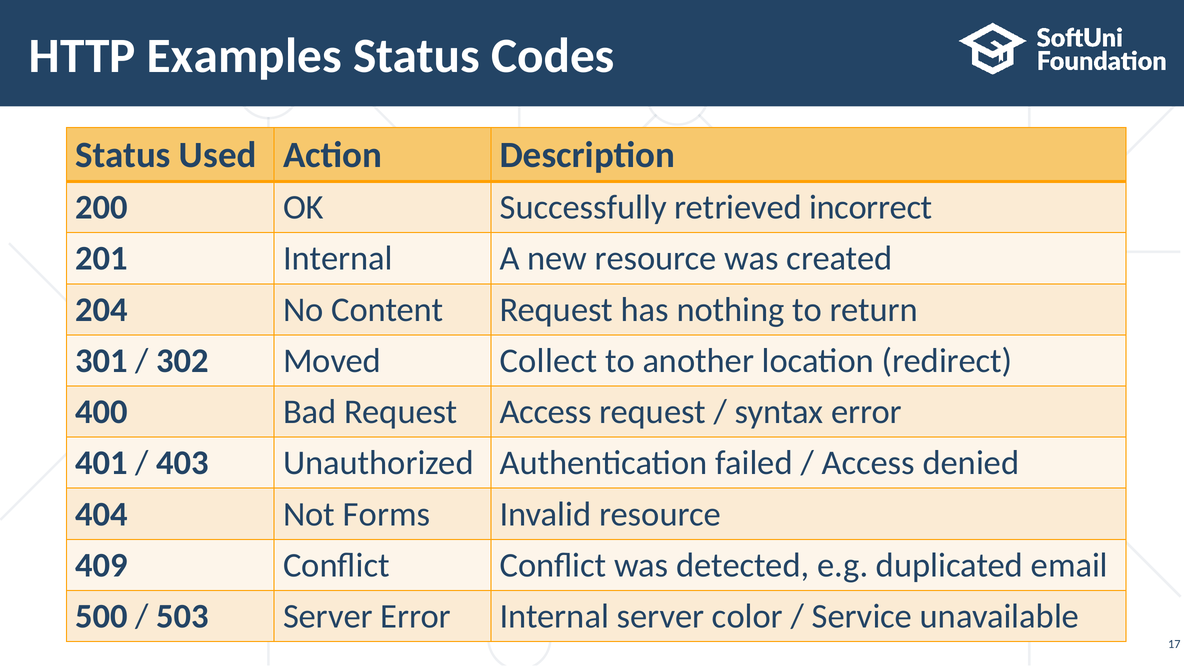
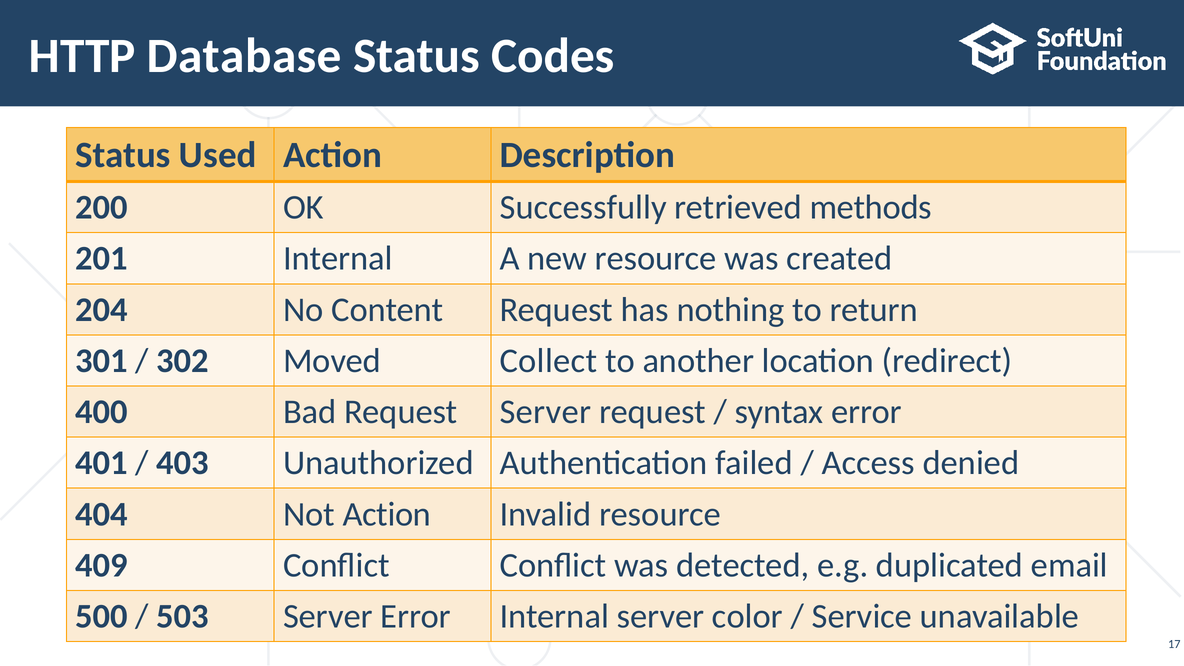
Examples: Examples -> Database (244, 56)
incorrect: incorrect -> methods (871, 208)
Request Access: Access -> Server (545, 412)
Not Forms: Forms -> Action (387, 514)
